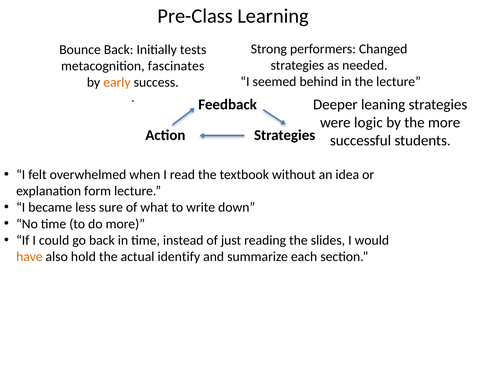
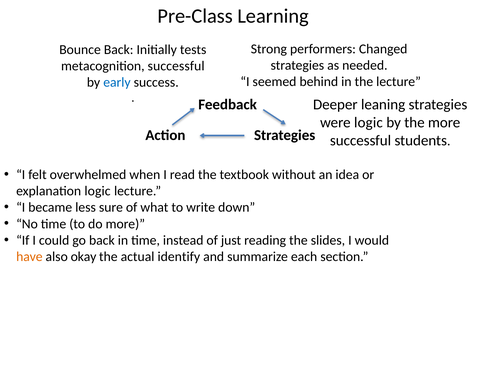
metacognition fascinates: fascinates -> successful (176, 66)
early colour: orange -> blue (117, 82)
explanation form: form -> logic (98, 191)
hold: hold -> okay (84, 256)
